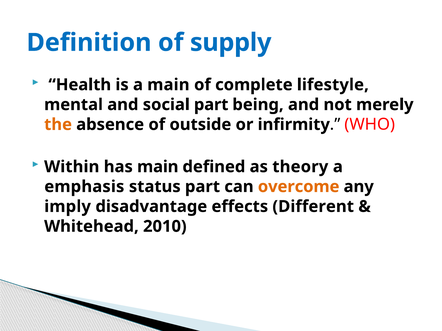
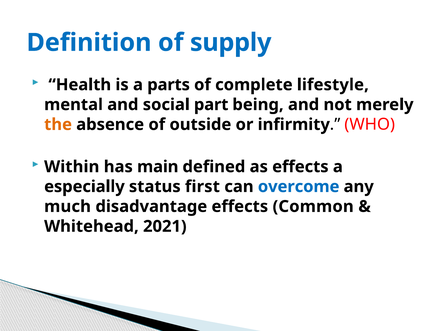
a main: main -> parts (169, 85)
as theory: theory -> effects (300, 167)
emphasis: emphasis -> especially (84, 187)
status part: part -> first (202, 187)
overcome colour: orange -> blue (299, 187)
imply: imply -> much (68, 207)
Different: Different -> Common (313, 207)
2010: 2010 -> 2021 (165, 227)
